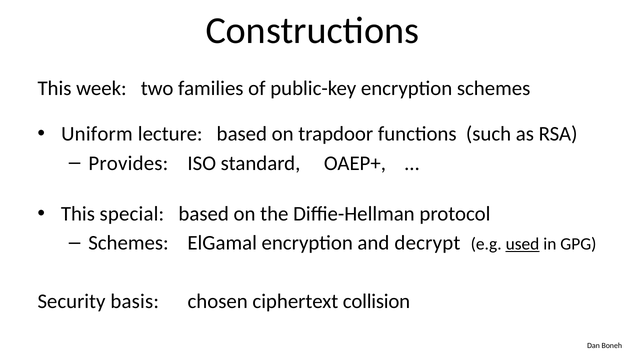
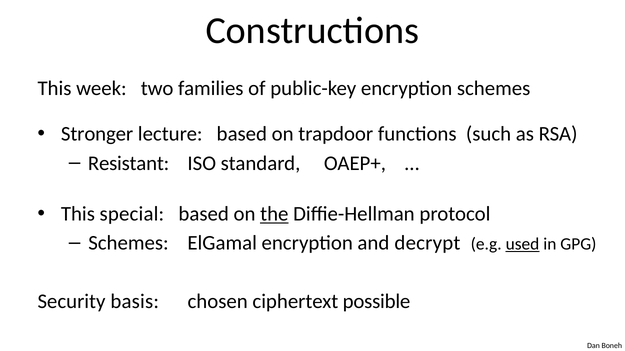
Uniform: Uniform -> Stronger (97, 134)
Provides: Provides -> Resistant (129, 163)
the underline: none -> present (274, 214)
collision: collision -> possible (377, 302)
